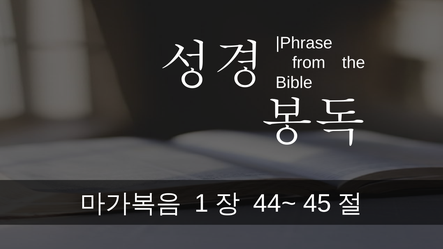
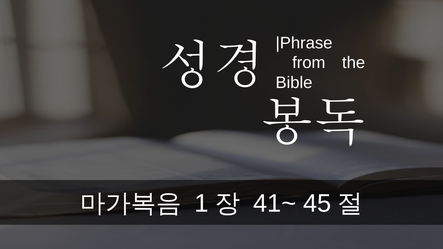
44~: 44~ -> 41~ (275, 204)
